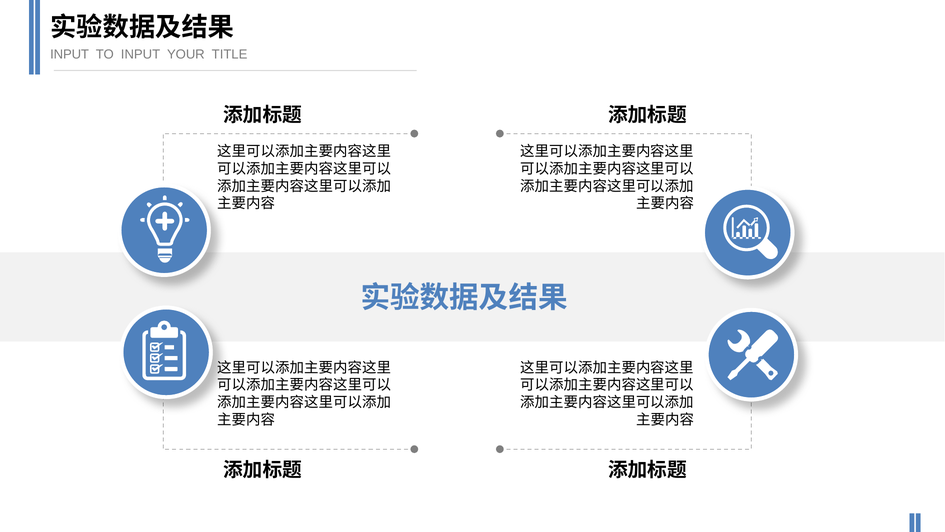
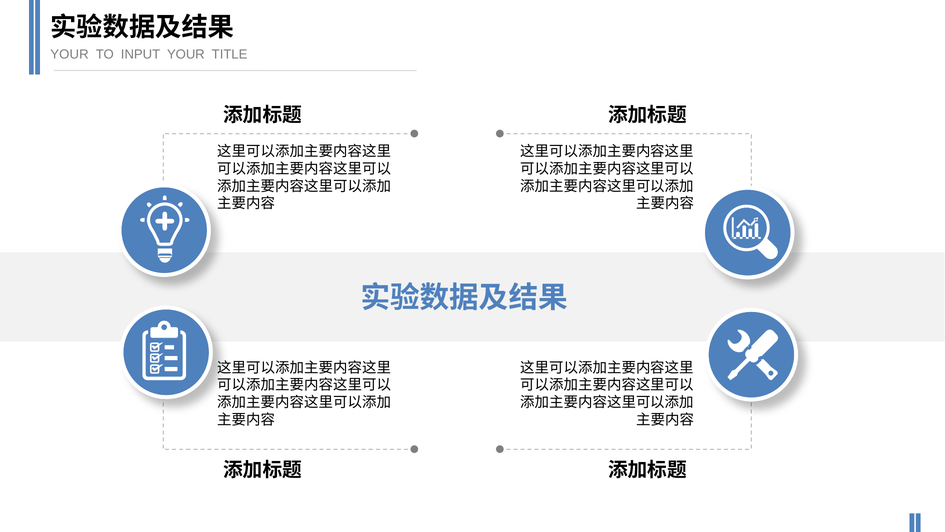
INPUT: INPUT -> YOUR (69, 54)
